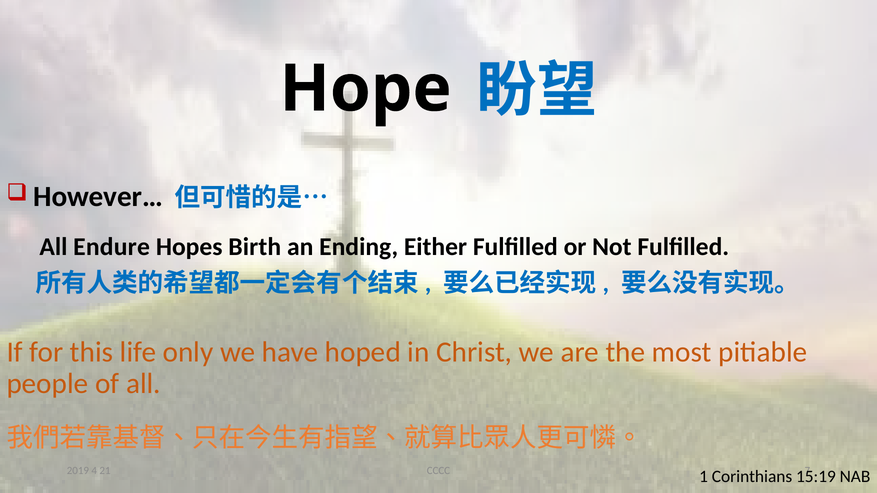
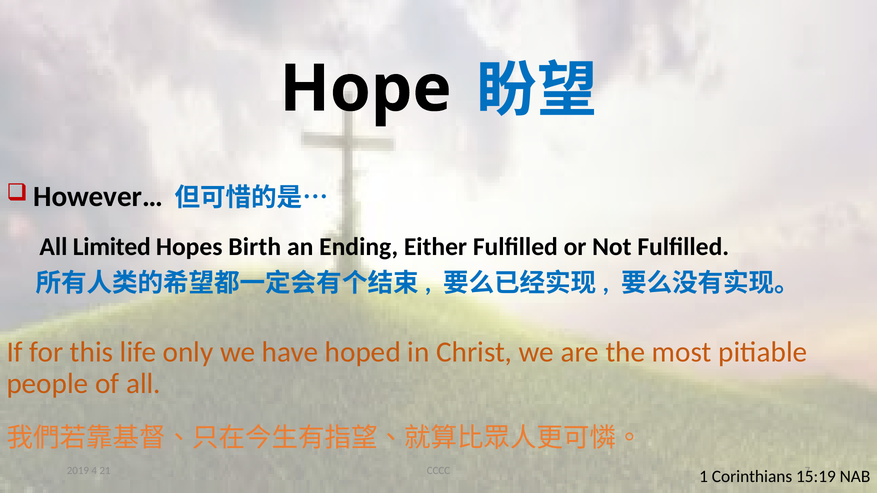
Endure: Endure -> Limited (112, 247)
